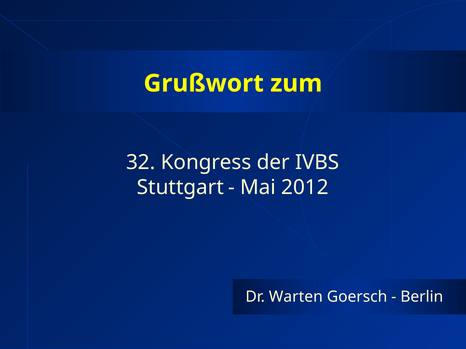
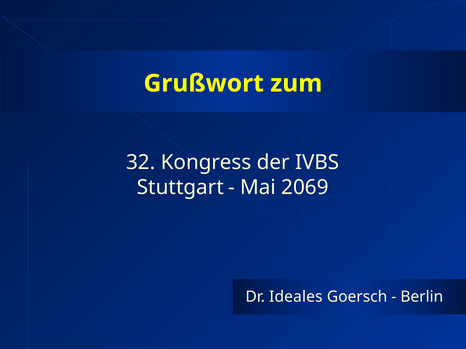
2012: 2012 -> 2069 (305, 188)
Warten: Warten -> Ideales (296, 297)
